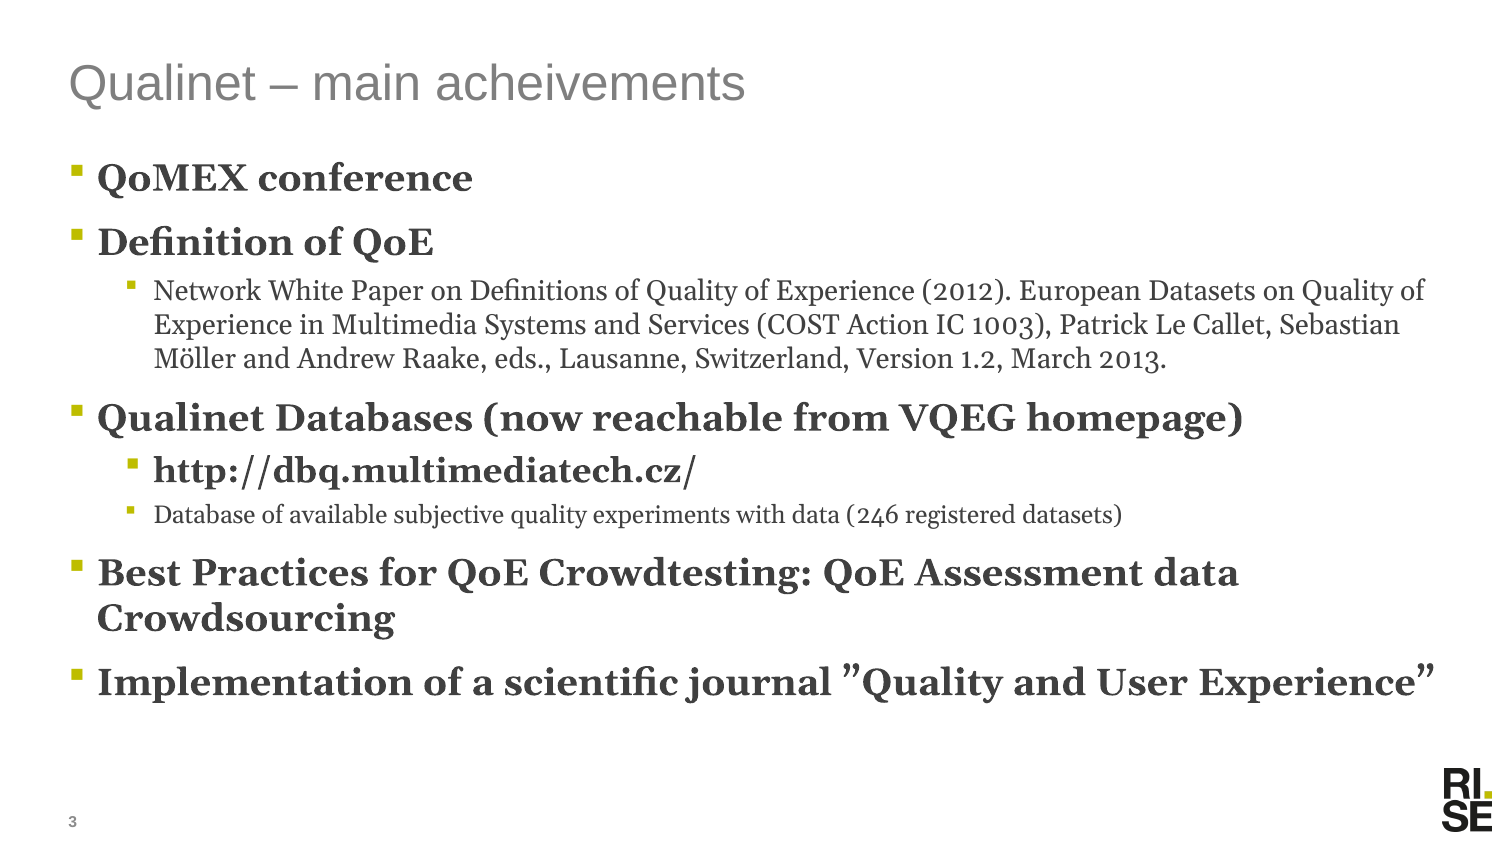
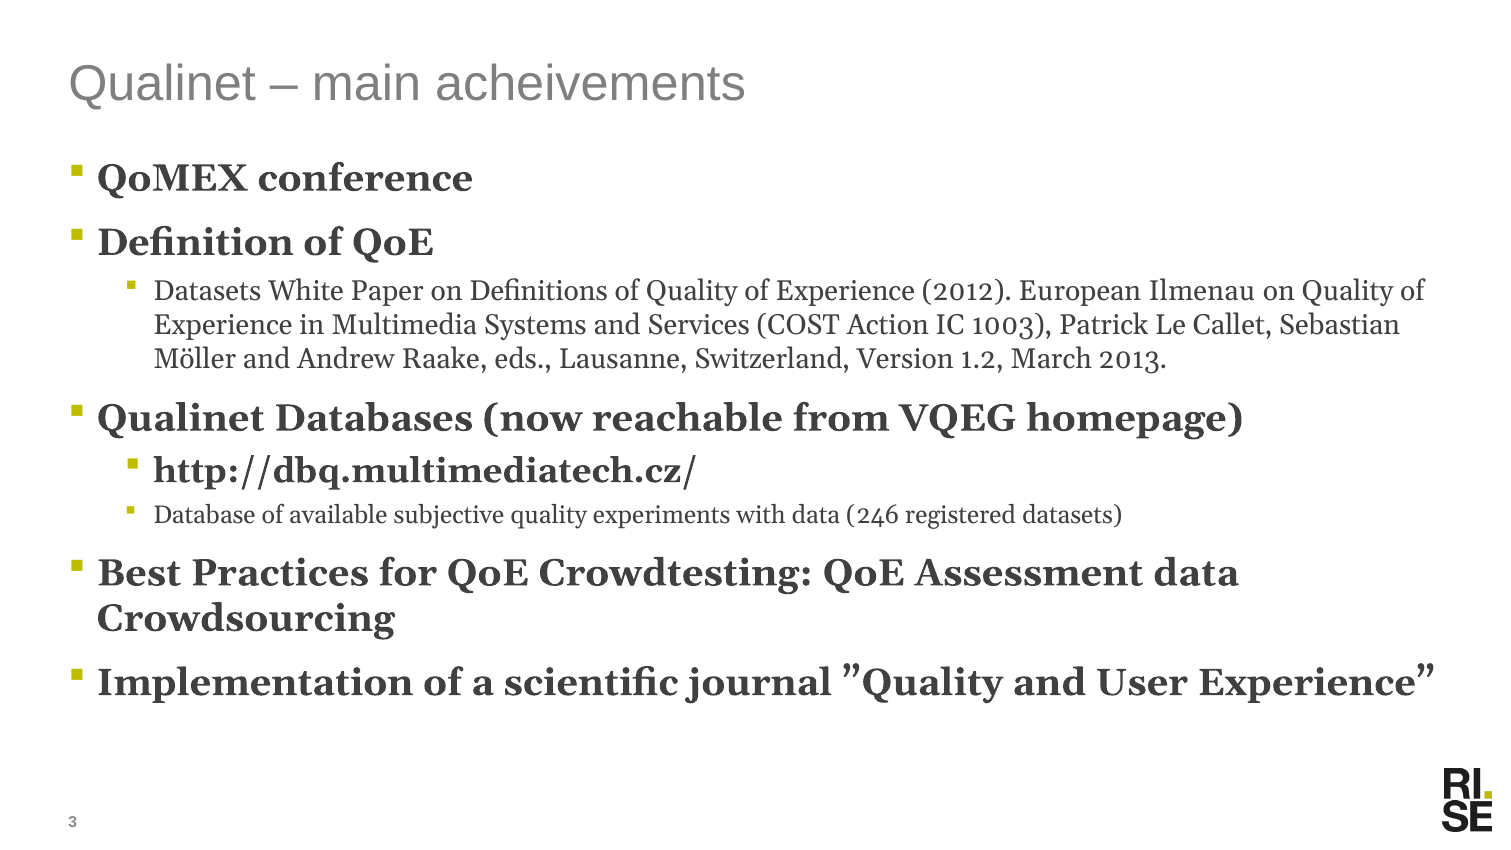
Network: Network -> Datasets (207, 291)
European Datasets: Datasets -> Ilmenau (1202, 291)
